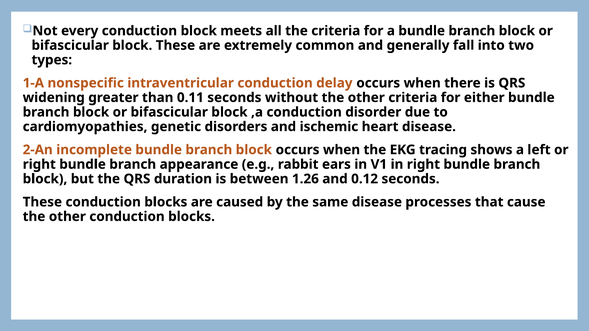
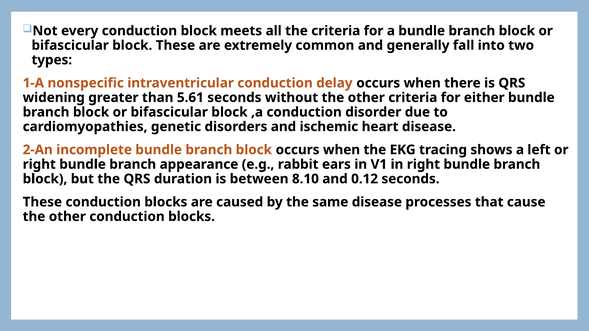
0.11: 0.11 -> 5.61 (190, 98)
1.26: 1.26 -> 8.10 (305, 179)
